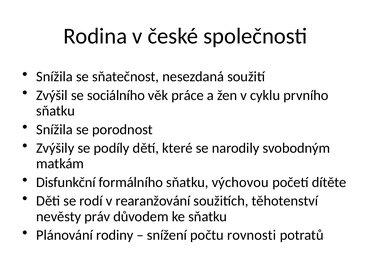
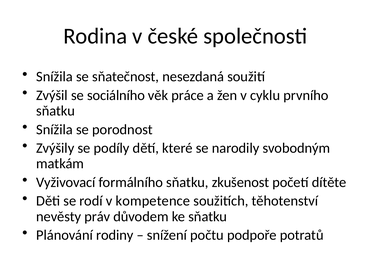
Disfunkční: Disfunkční -> Vyživovací (66, 182)
výchovou: výchovou -> zkušenost (240, 182)
rearanžování: rearanžování -> kompetence (153, 200)
rovnosti: rovnosti -> podpoře (252, 235)
